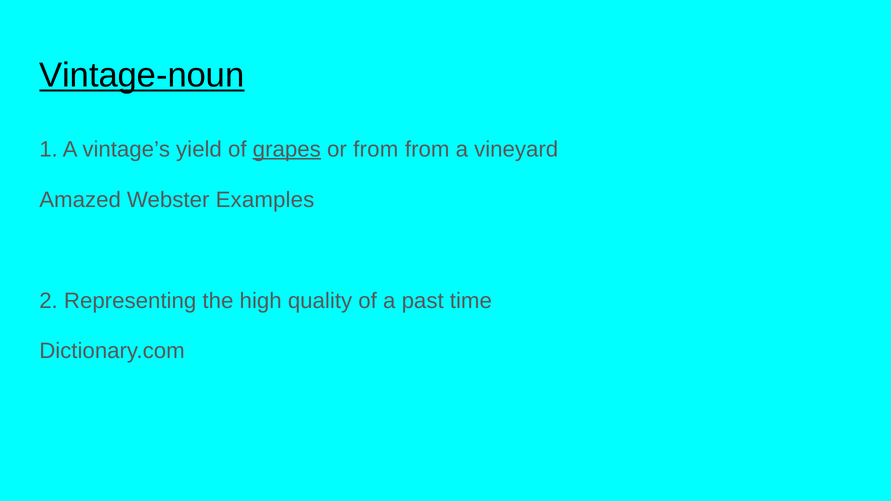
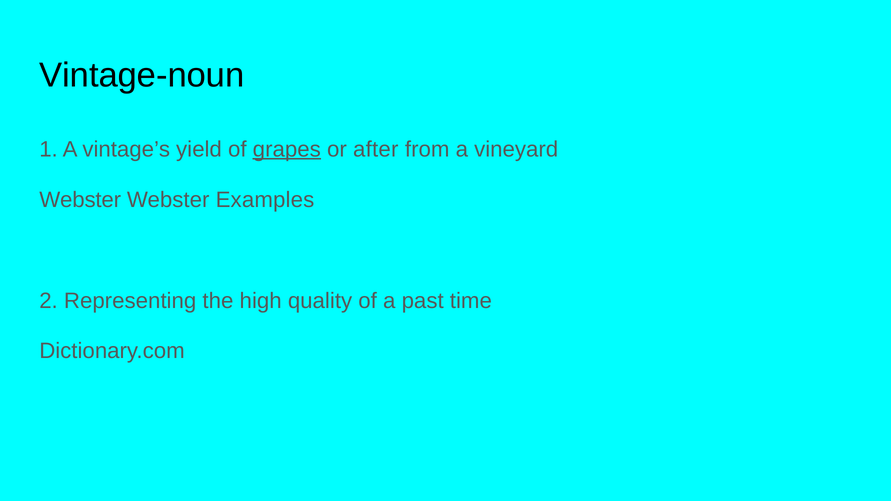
Vintage-noun underline: present -> none (142, 75)
or from: from -> after (376, 149)
Amazed: Amazed -> Webster (80, 200)
